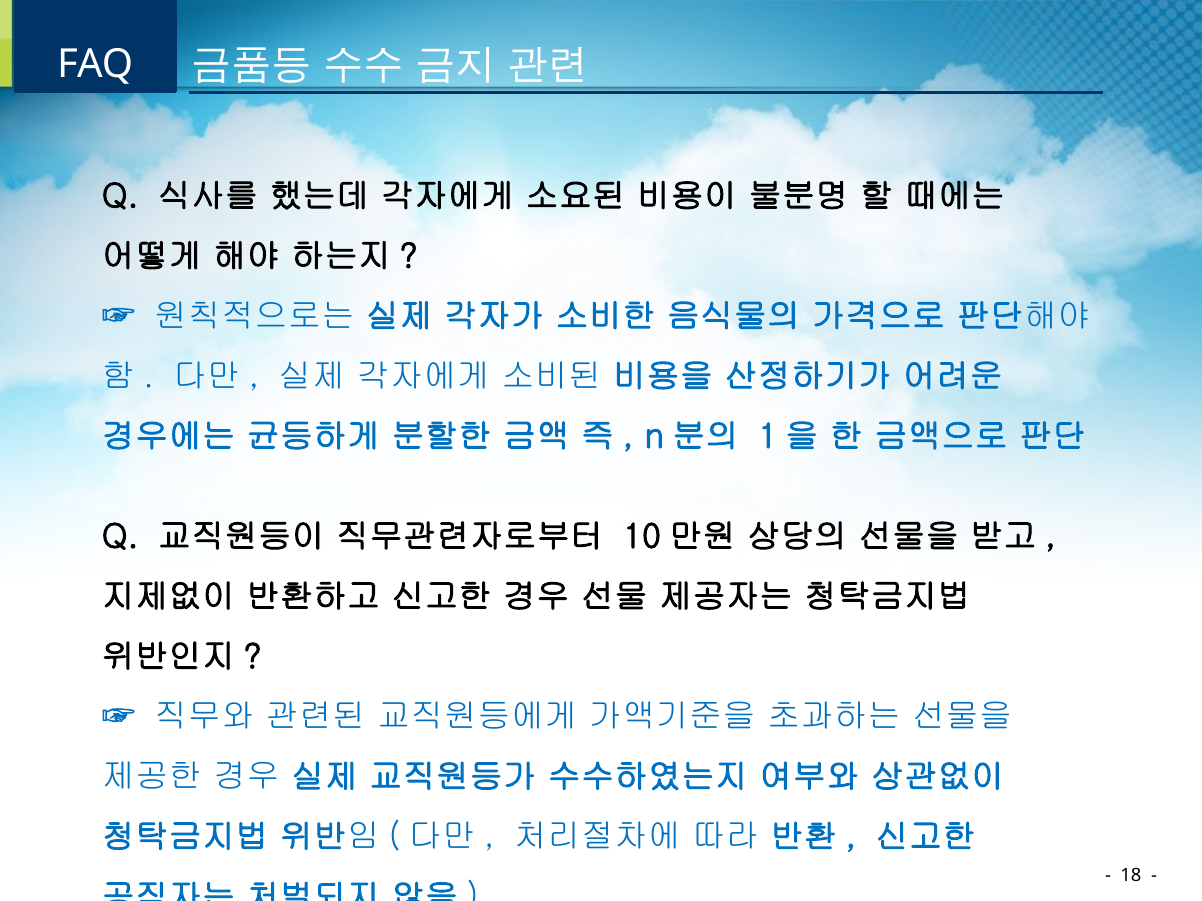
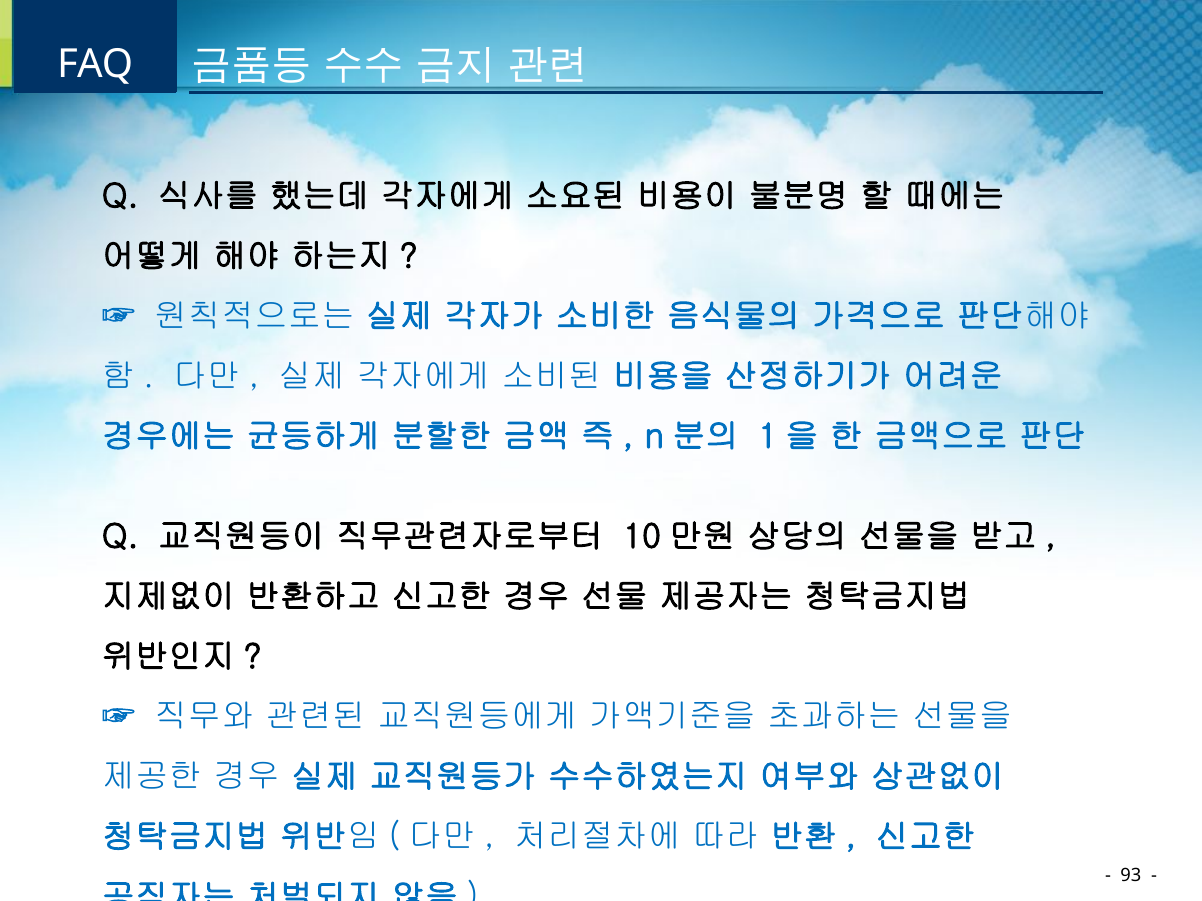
18: 18 -> 93 (1131, 876)
